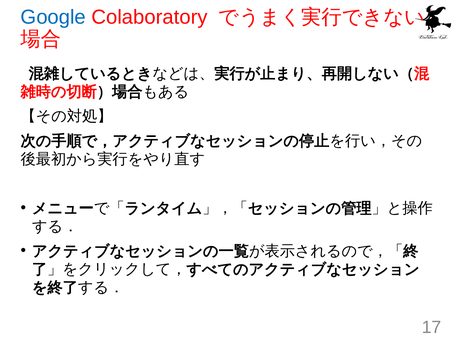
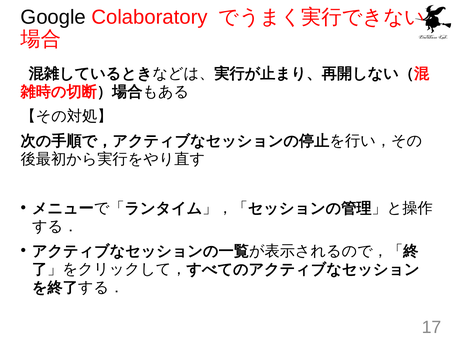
Google colour: blue -> black (53, 17)
